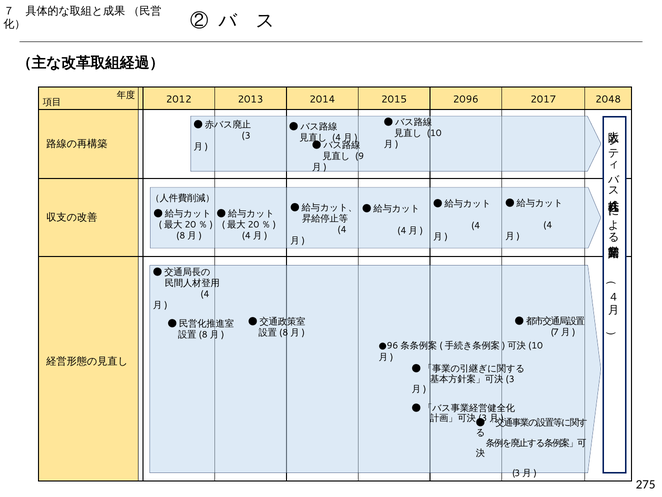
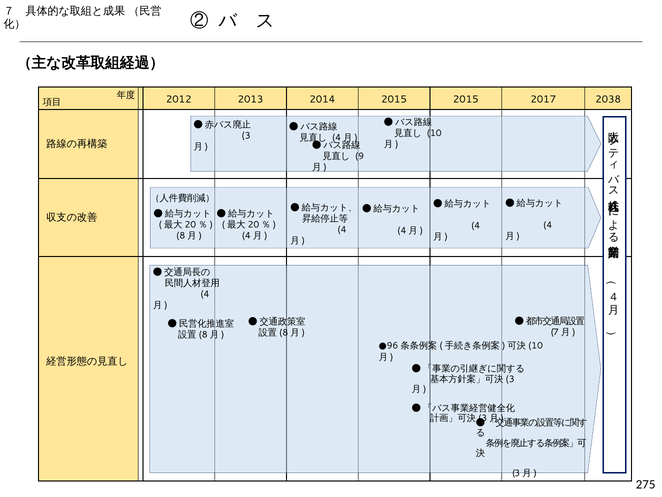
2015 2096: 2096 -> 2015 (466, 99)
2048: 2048 -> 2038 (608, 99)
